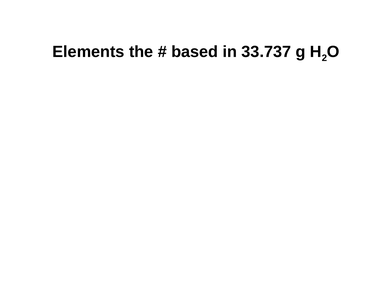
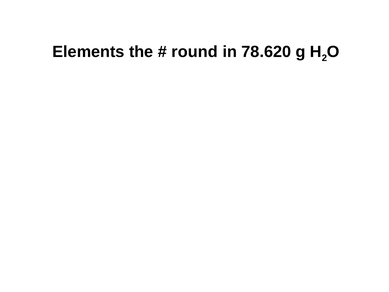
based: based -> round (195, 52)
33.737: 33.737 -> 78.620 (266, 52)
